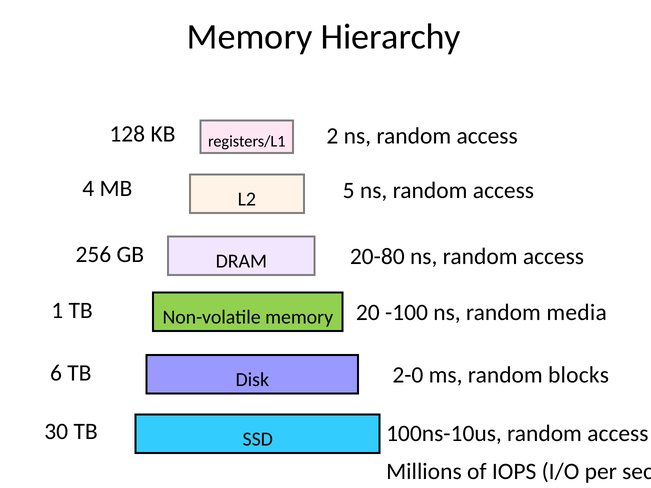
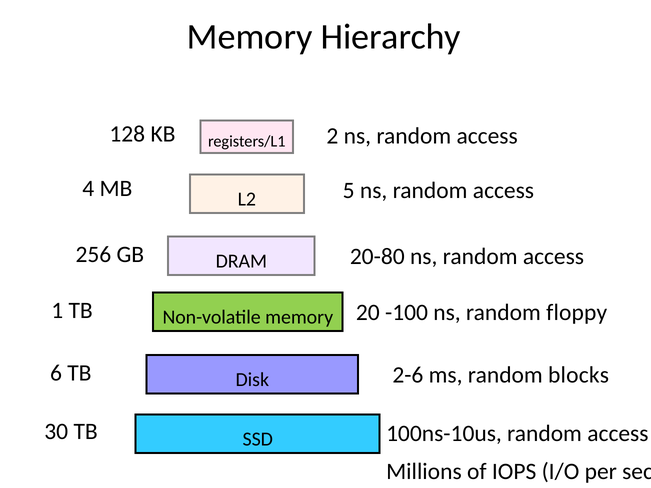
media: media -> floppy (577, 313)
2-0: 2-0 -> 2-6 (408, 375)
